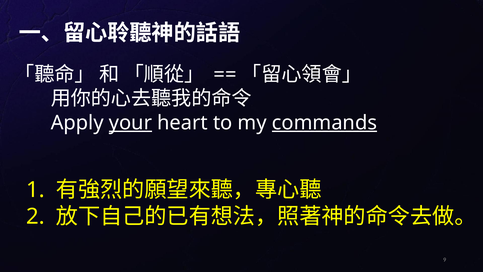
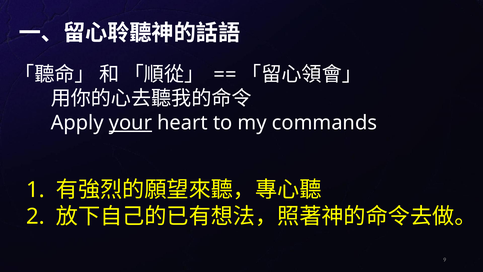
commands underline: present -> none (324, 123)
